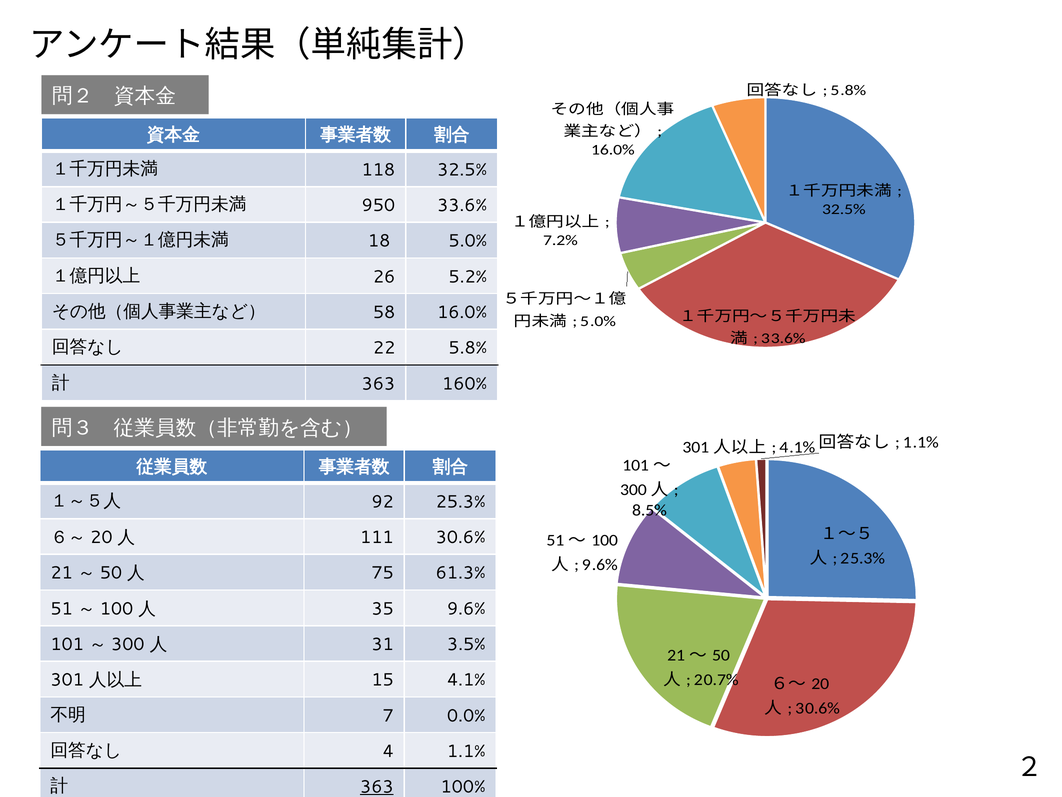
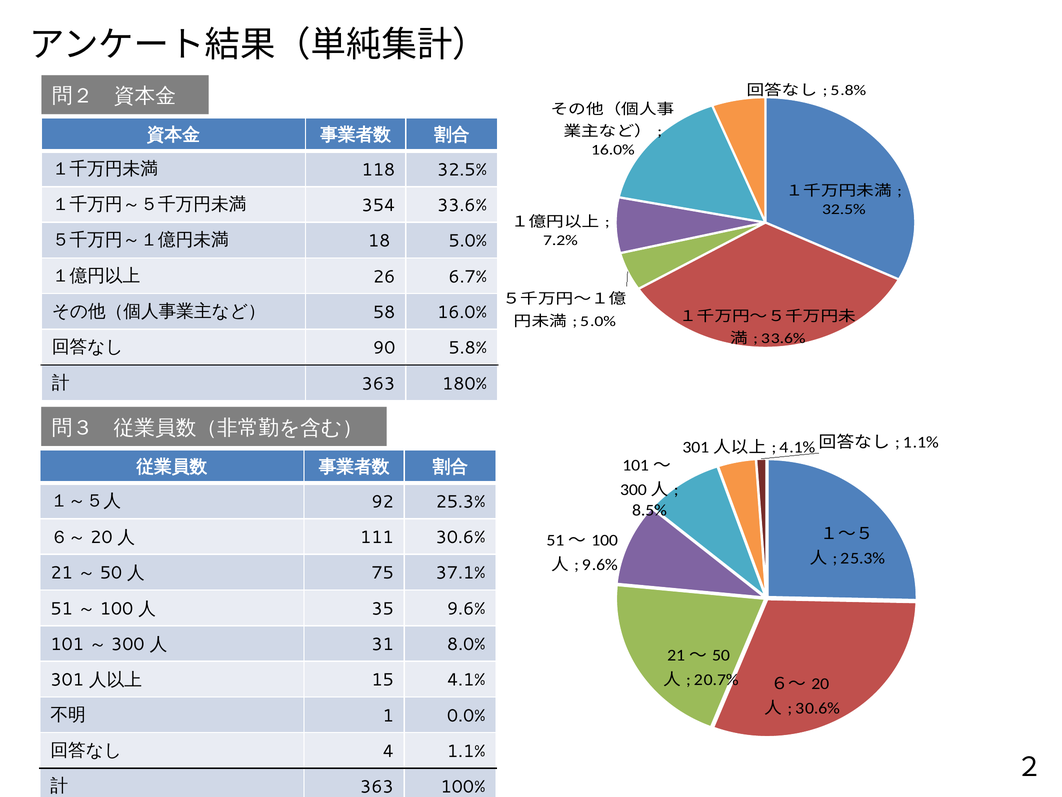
950: 950 -> 354 (378, 205)
5.2%: 5.2% -> 6.7% (468, 277)
22: 22 -> 90 (384, 348)
160%: 160% -> 180% (465, 383)
61.3%: 61.3% -> 37.1% (461, 573)
3.5%: 3.5% -> 8.0% (466, 644)
7: 7 -> 1 (388, 715)
363 underline: present -> none (377, 786)
